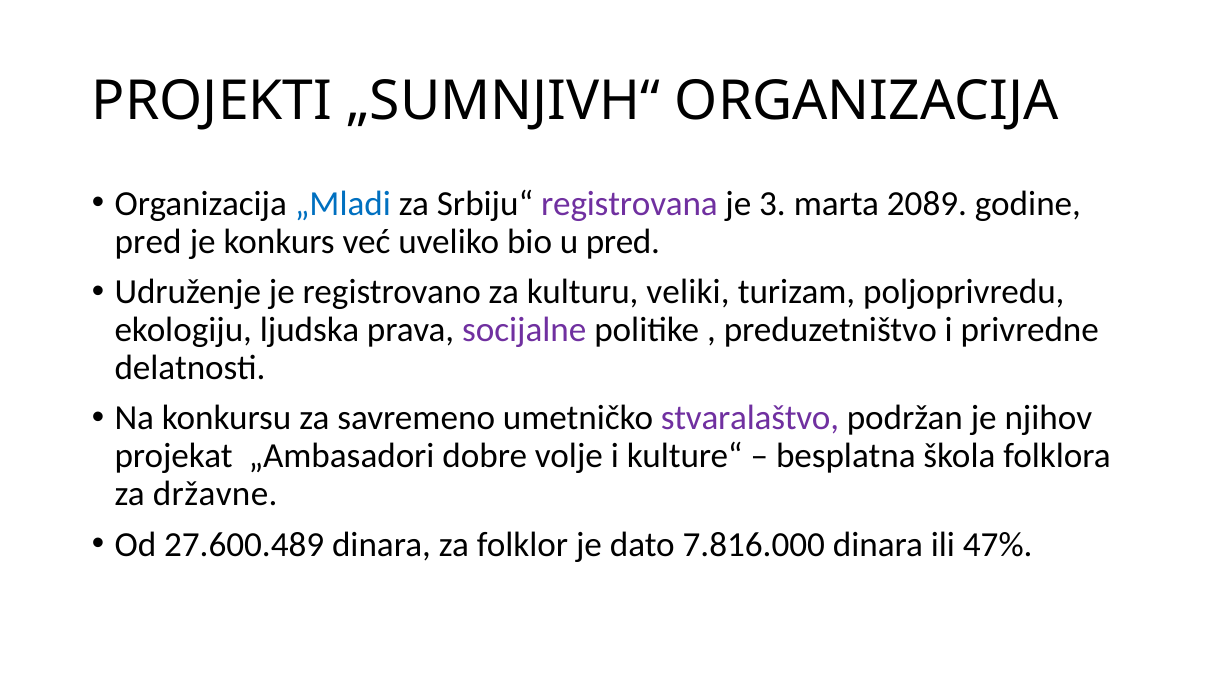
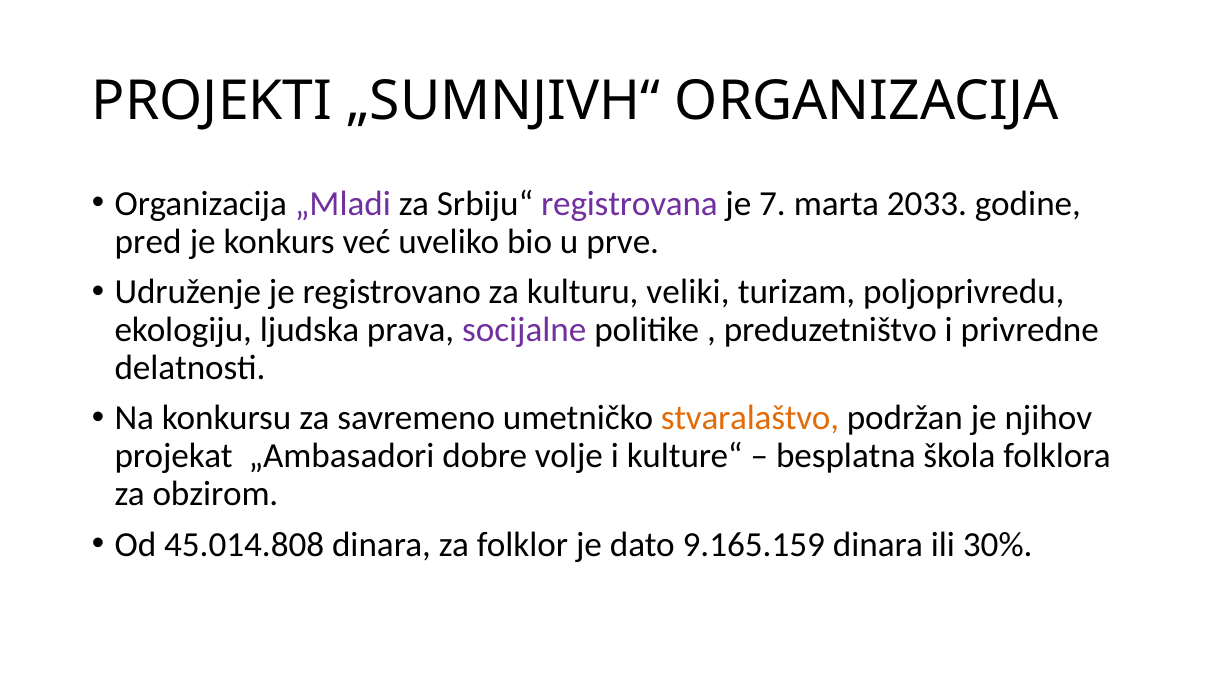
„Mladi colour: blue -> purple (343, 204)
3: 3 -> 7 (772, 204)
2089: 2089 -> 2033 (927, 204)
u pred: pred -> prve (623, 242)
stvaralaštvo colour: purple -> orange (750, 419)
državne: državne -> obzirom (215, 494)
27.600.489: 27.600.489 -> 45.014.808 (244, 545)
7.816.000: 7.816.000 -> 9.165.159 (754, 545)
47%: 47% -> 30% (998, 545)
